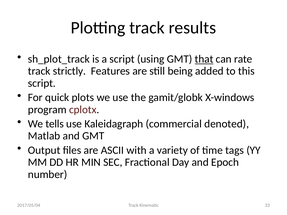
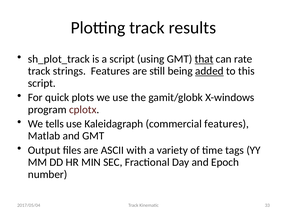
strictly: strictly -> strings (69, 71)
added underline: none -> present (209, 71)
commercial denoted: denoted -> features (227, 124)
